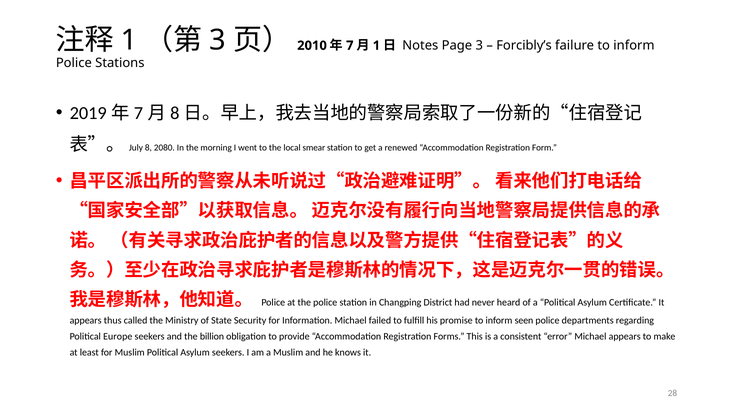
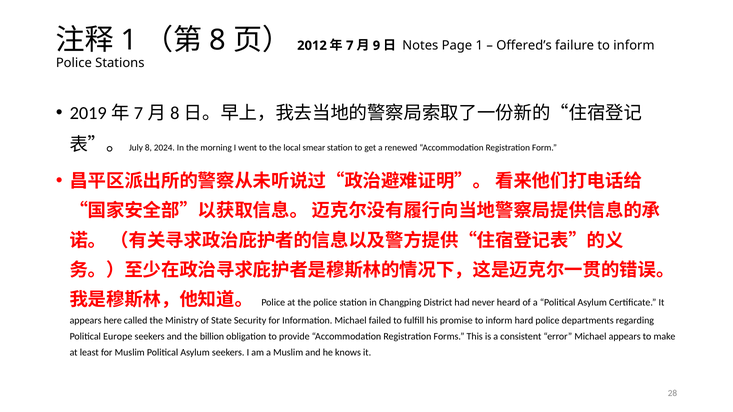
3: 3 -> 8 (218, 40)
2010: 2010 -> 2012 (312, 46)
1: 1 -> 9 (376, 46)
Page 3: 3 -> 1 (479, 46)
Forcibly’s: Forcibly’s -> Offered’s (524, 46)
2080: 2080 -> 2024 (164, 148)
thus: thus -> here (113, 321)
seen: seen -> hard (524, 321)
